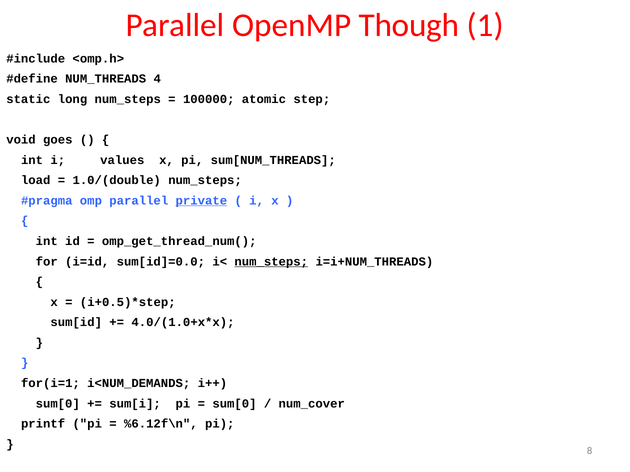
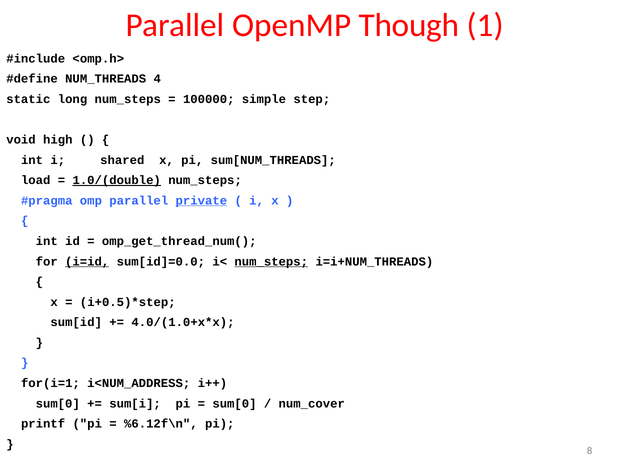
atomic: atomic -> simple (264, 99)
goes: goes -> high (58, 140)
values: values -> shared (122, 160)
1.0/(double underline: none -> present (117, 180)
i=id underline: none -> present (87, 262)
i<NUM_DEMANDS: i<NUM_DEMANDS -> i<NUM_ADDRESS (139, 384)
